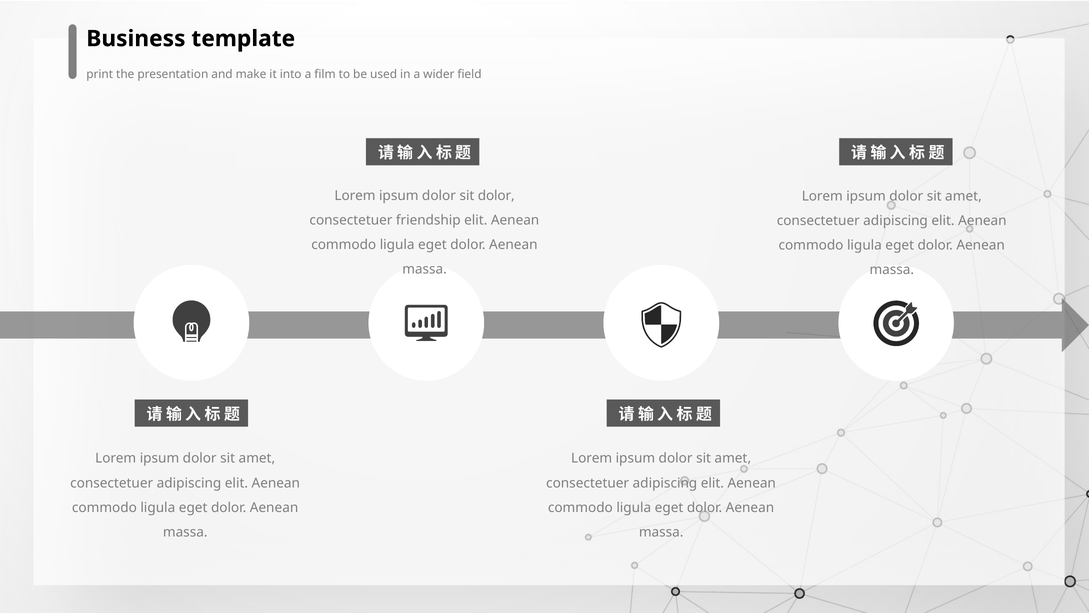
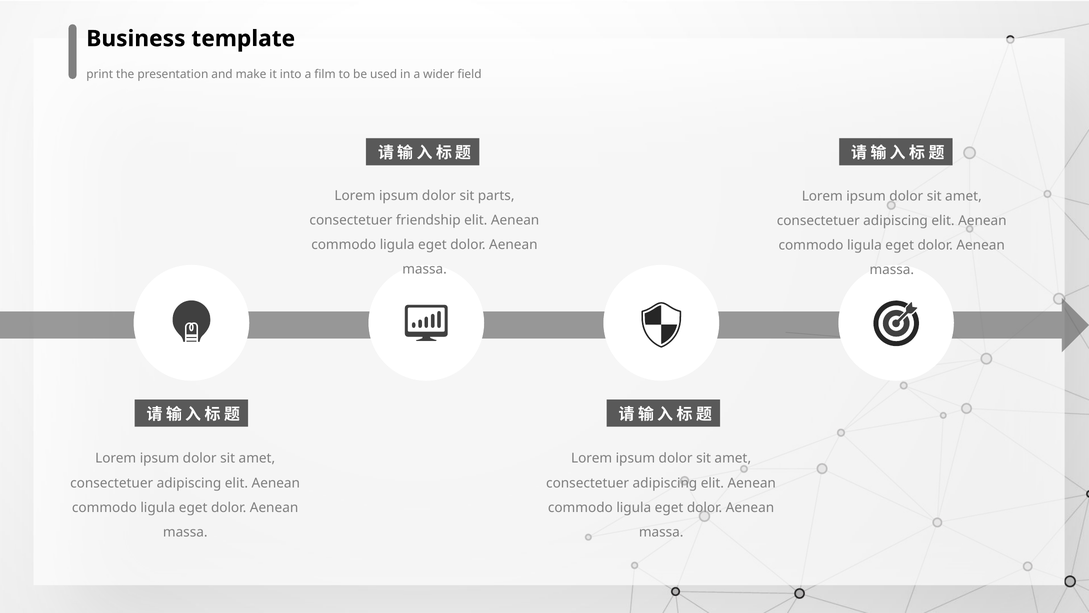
sit dolor: dolor -> parts (496, 196)
